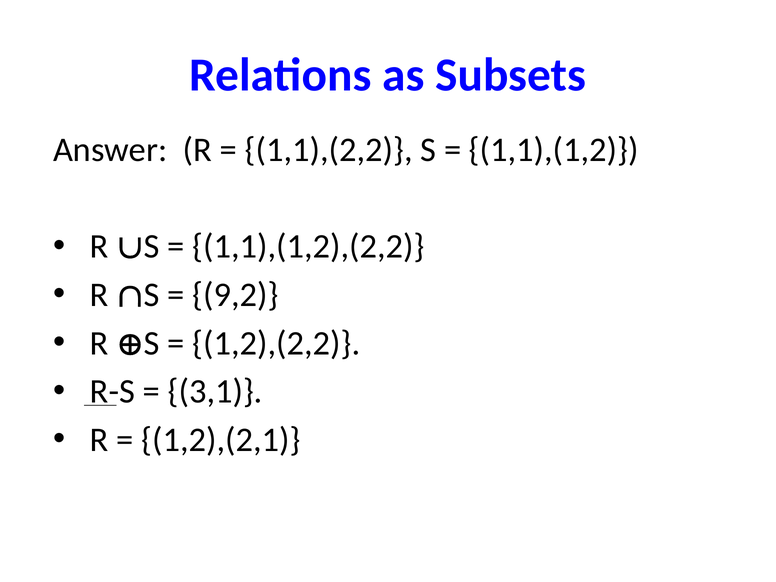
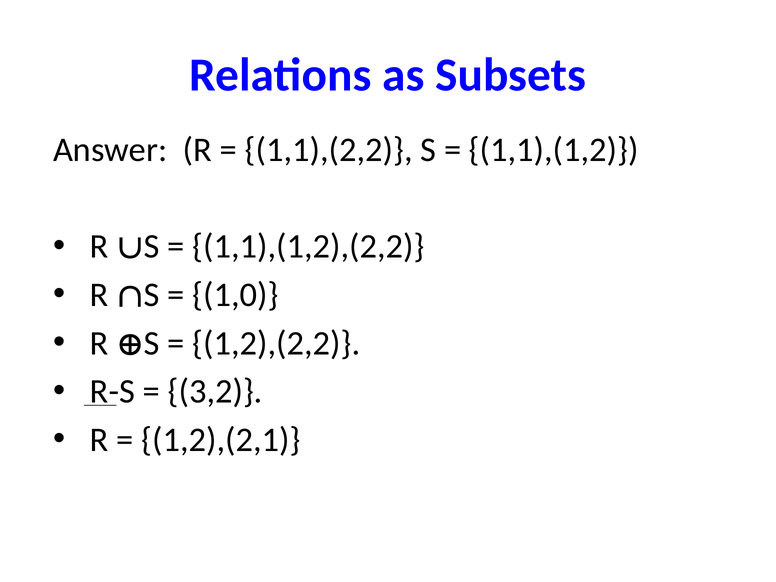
9,2: 9,2 -> 1,0 (235, 295)
3,1: 3,1 -> 3,2 (215, 392)
